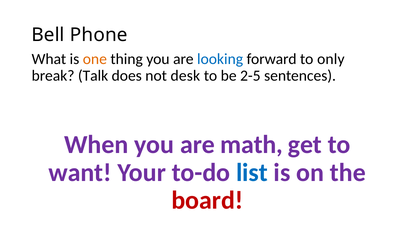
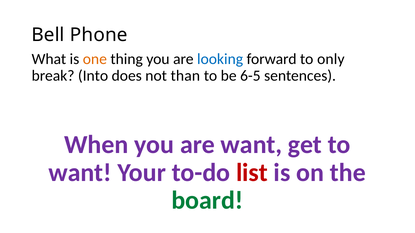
Talk: Talk -> Into (93, 76)
desk: desk -> than (185, 76)
2-5: 2-5 -> 6-5 (250, 76)
are math: math -> want (251, 145)
list colour: blue -> red (252, 173)
board colour: red -> green (207, 201)
